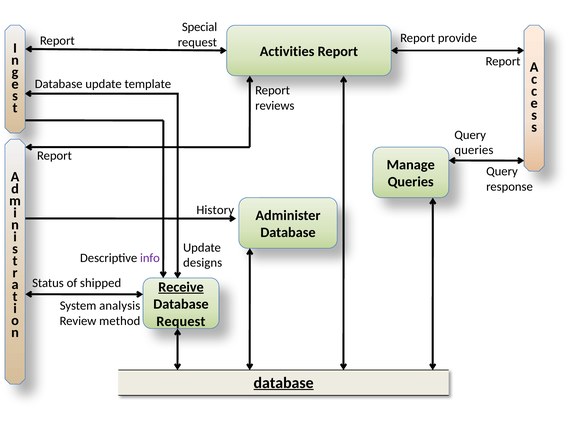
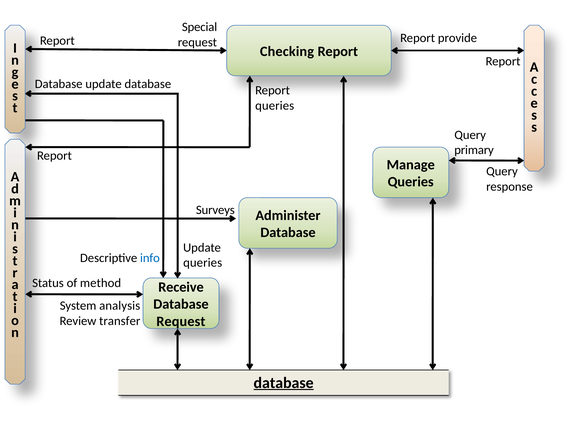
Activities: Activities -> Checking (287, 52)
update template: template -> database (148, 84)
reviews: reviews -> queries (275, 106)
queries: queries -> primary (474, 150)
History: History -> Surveys (215, 210)
info colour: purple -> blue (150, 258)
designs: designs -> queries (203, 263)
shipped: shipped -> method (101, 283)
Receive underline: present -> none (181, 287)
method: method -> transfer (120, 321)
